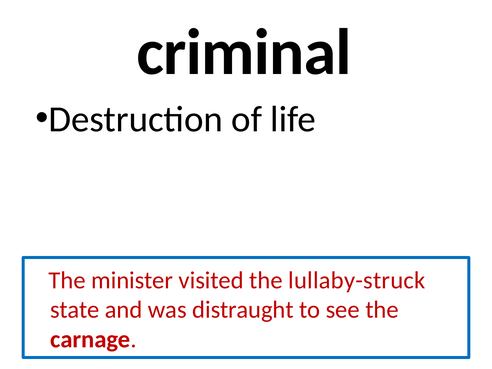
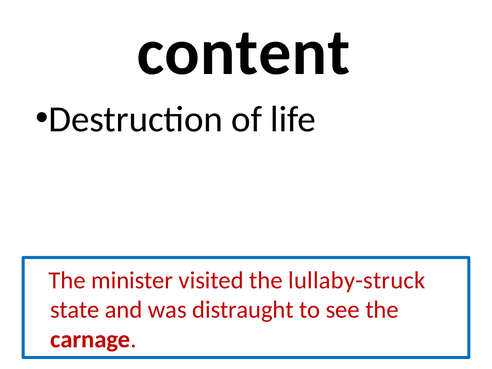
criminal: criminal -> content (243, 53)
